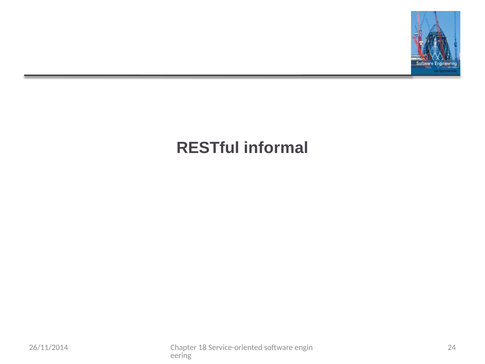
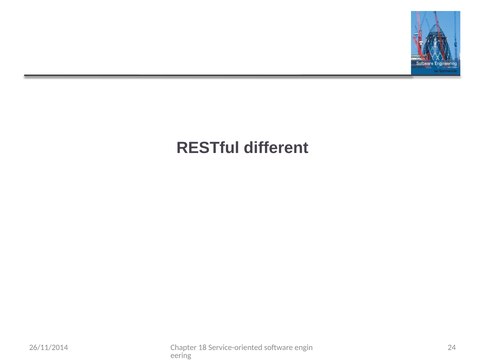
informal: informal -> different (276, 148)
